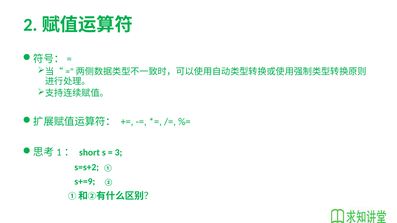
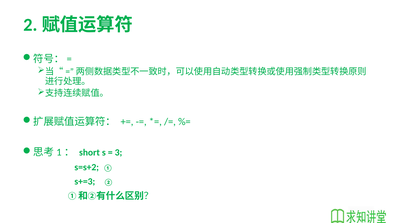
s+=9: s+=9 -> s+=3 (85, 182)
